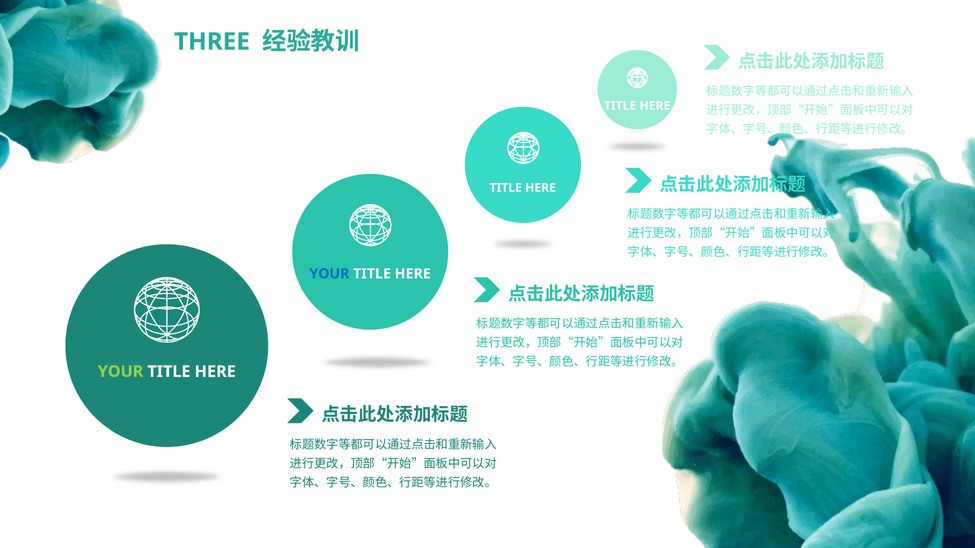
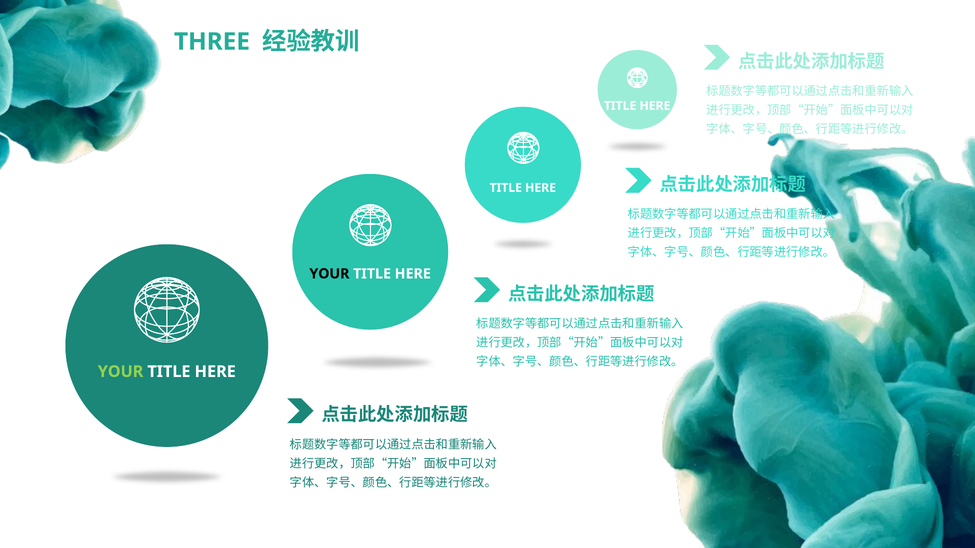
YOUR colour: blue -> black (329, 274)
